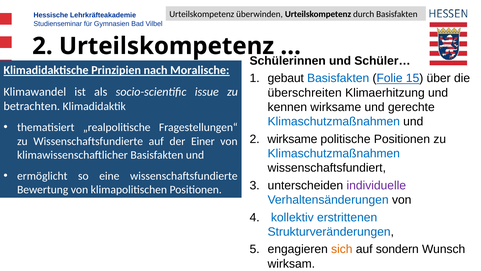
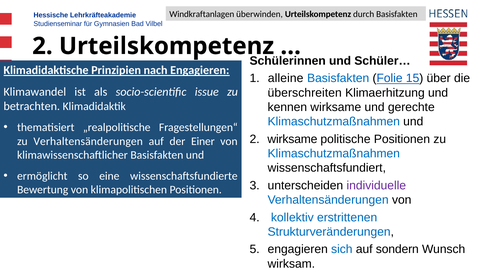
Urteilskompetenz: Urteilskompetenz -> Windkraftanlagen (202, 14)
nach Moralische: Moralische -> Engagieren (200, 70)
gebaut: gebaut -> alleine (286, 78)
zu Wissenschaftsfundierte: Wissenschaftsfundierte -> Verhaltensänderungen (88, 141)
sich colour: orange -> blue (342, 249)
